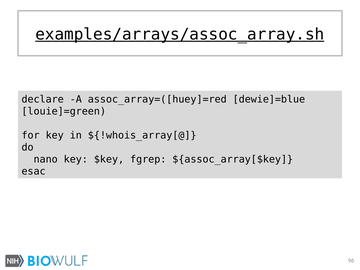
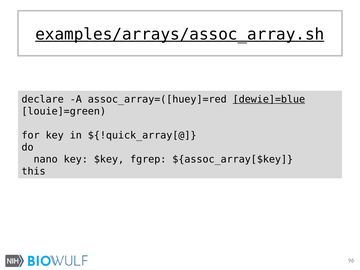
dewie]=blue underline: none -> present (269, 99)
${!whois_array[@: ${!whois_array[@ -> ${!quick_array[@ (142, 135)
esac: esac -> this (34, 171)
